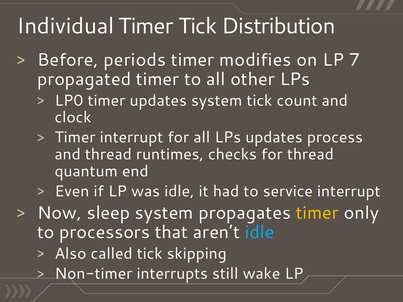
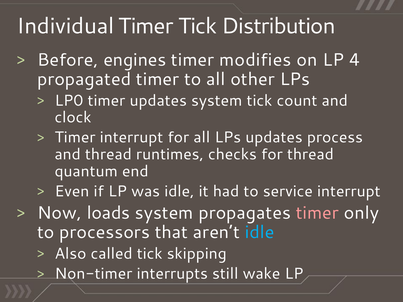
periods: periods -> engines (135, 60)
7: 7 -> 4 (355, 60)
sleep: sleep -> loads (108, 213)
timer colour: yellow -> pink (317, 213)
